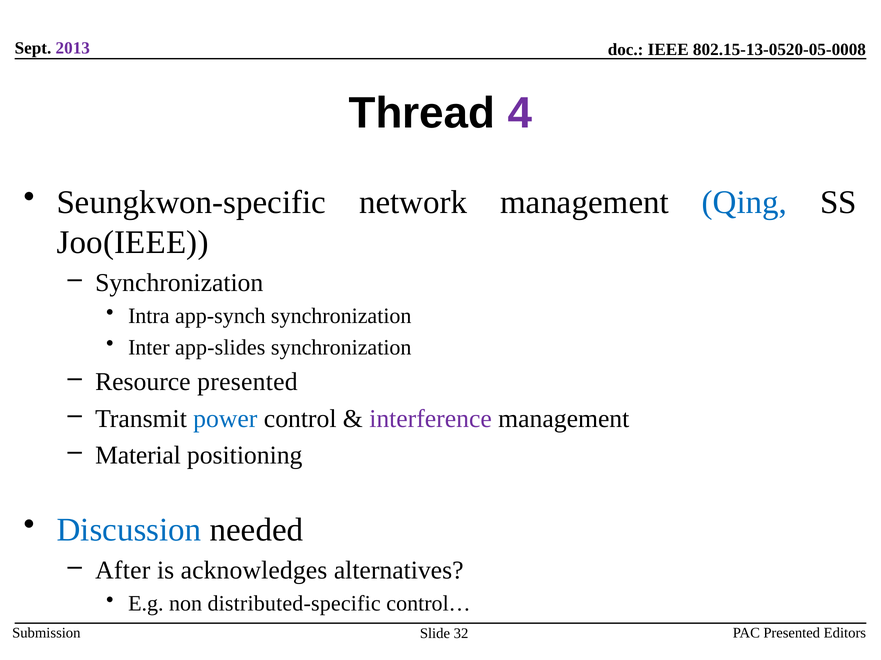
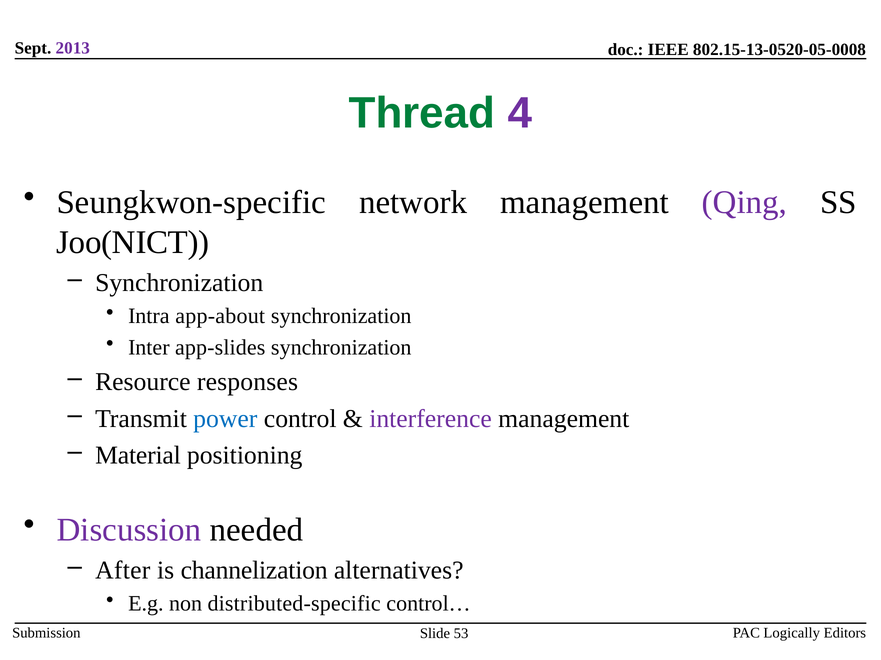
Thread colour: black -> green (422, 113)
Qing colour: blue -> purple (744, 203)
Joo(IEEE: Joo(IEEE -> Joo(NICT (133, 242)
app-synch: app-synch -> app-about (220, 316)
Resource presented: presented -> responses (247, 382)
Discussion colour: blue -> purple (129, 530)
acknowledges: acknowledges -> channelization (254, 571)
PAC Presented: Presented -> Logically (792, 634)
32: 32 -> 53 (461, 634)
